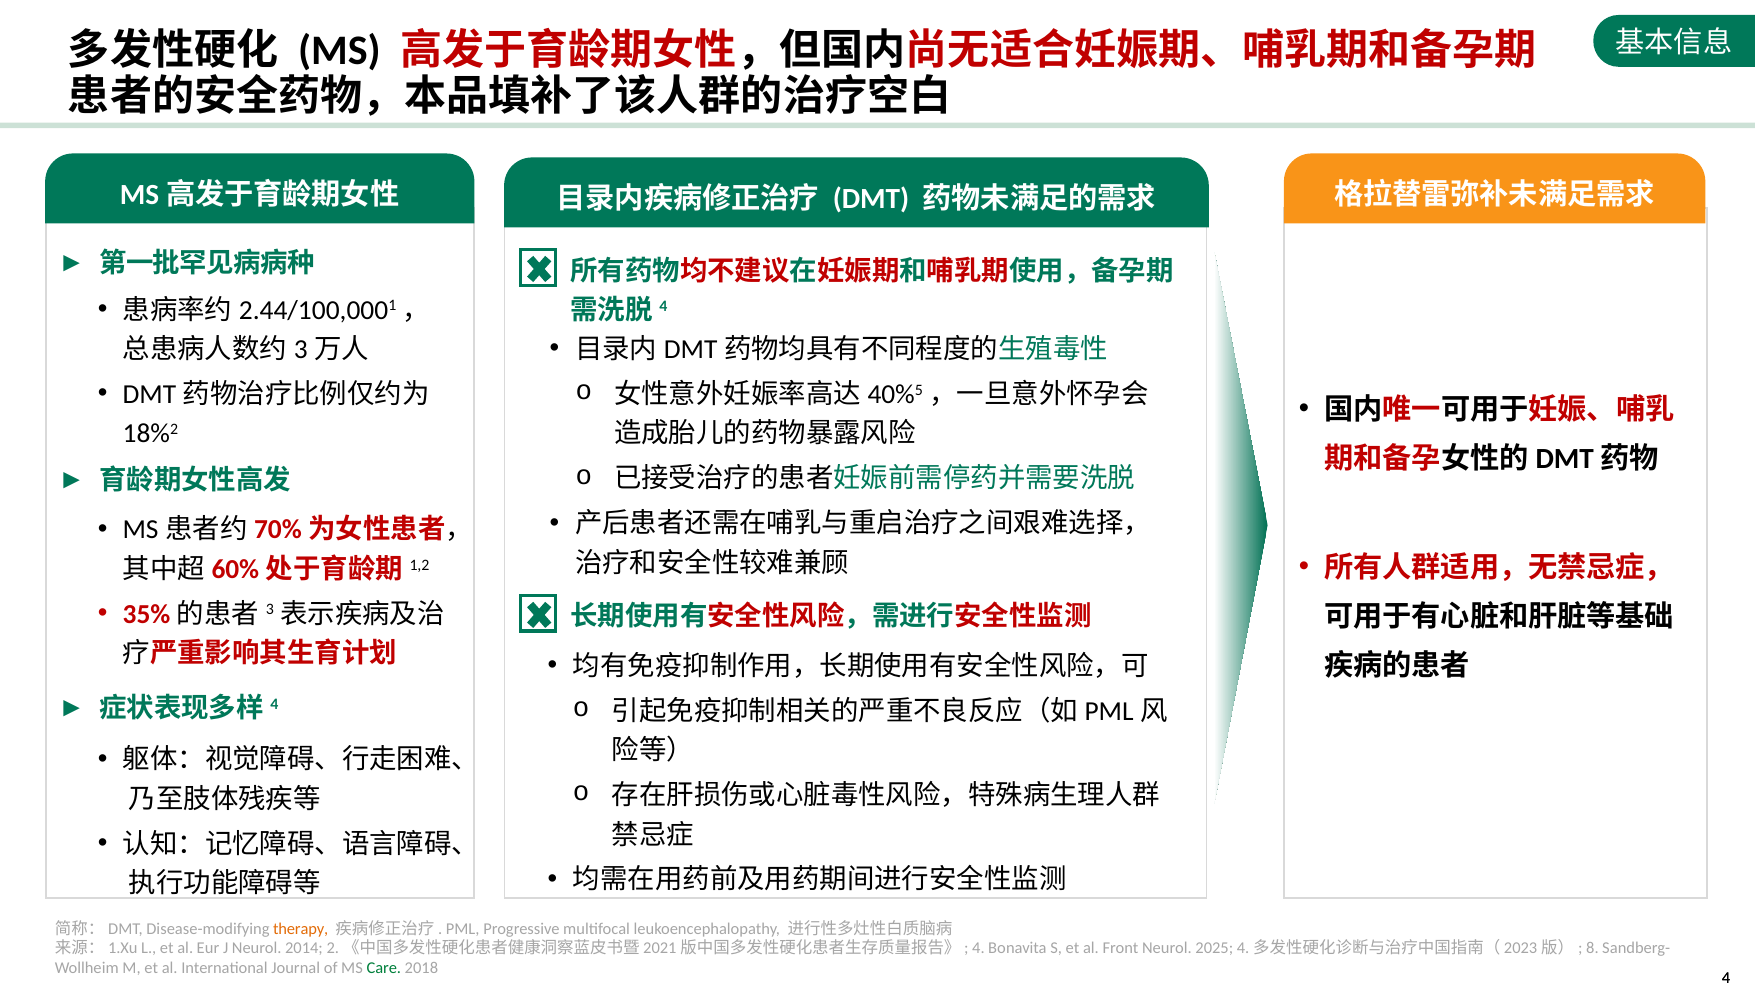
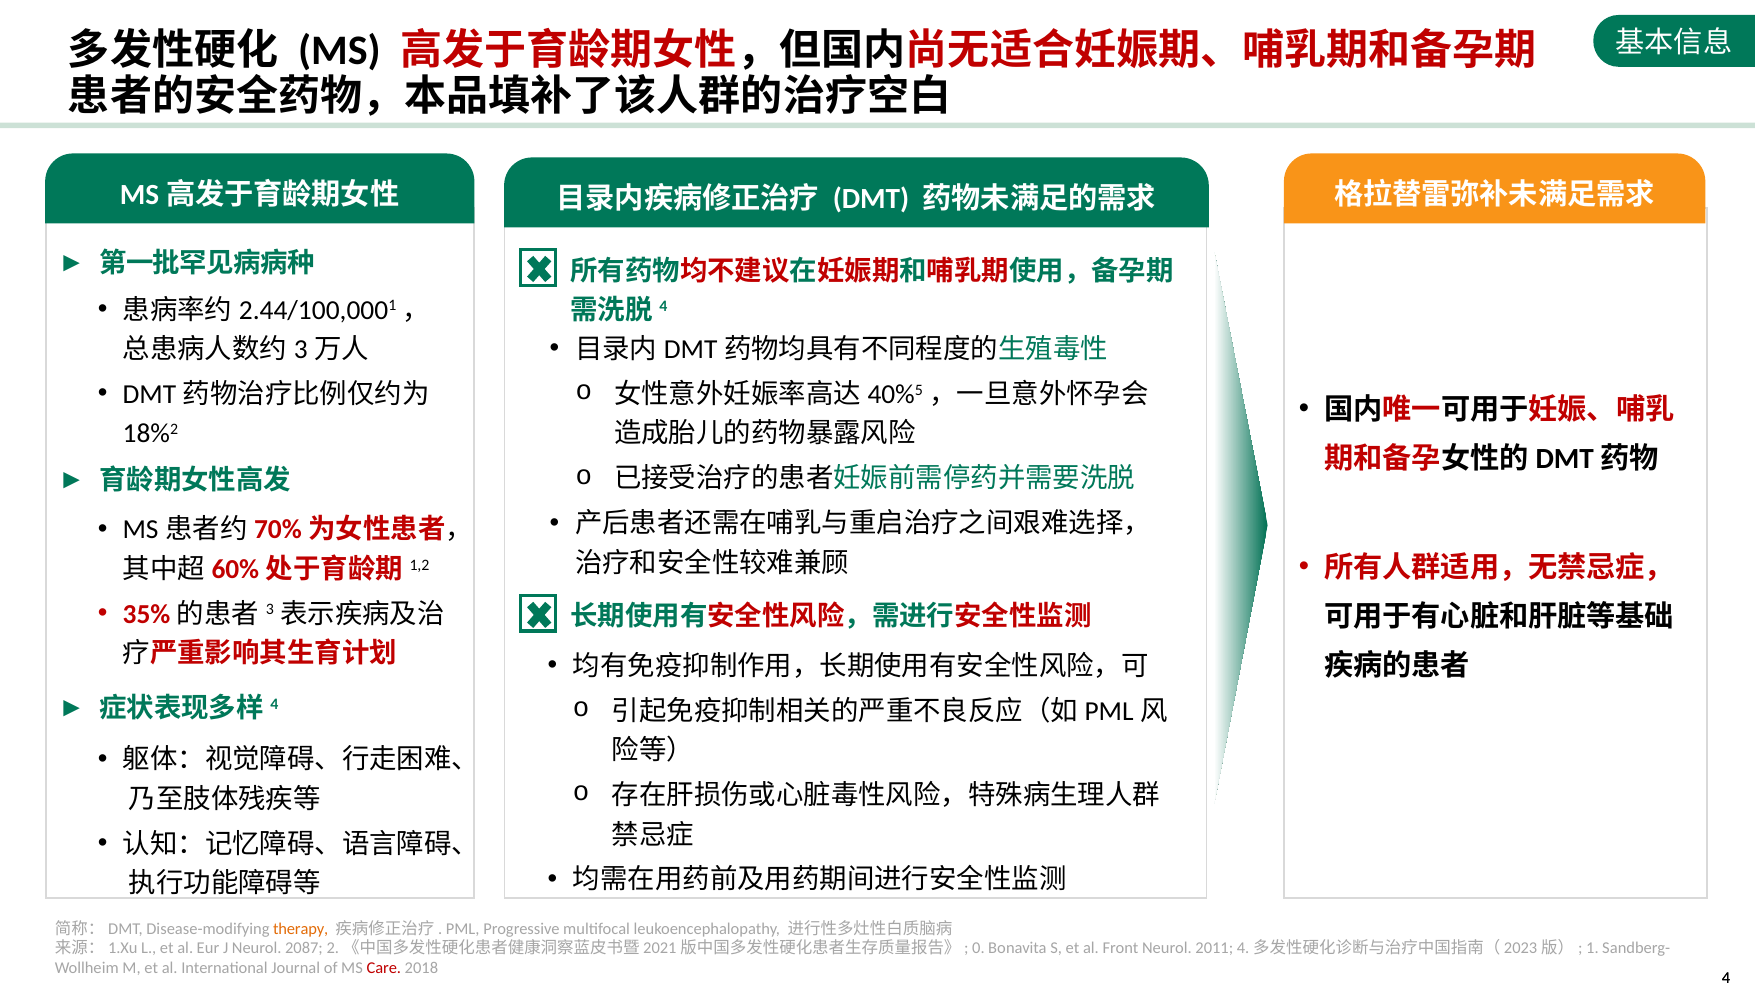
2014: 2014 -> 2087 (304, 949)
4: 4 -> 0 (978, 949)
2025: 2025 -> 2011 (1214, 949)
8: 8 -> 1 (1592, 949)
Care colour: green -> red (384, 969)
